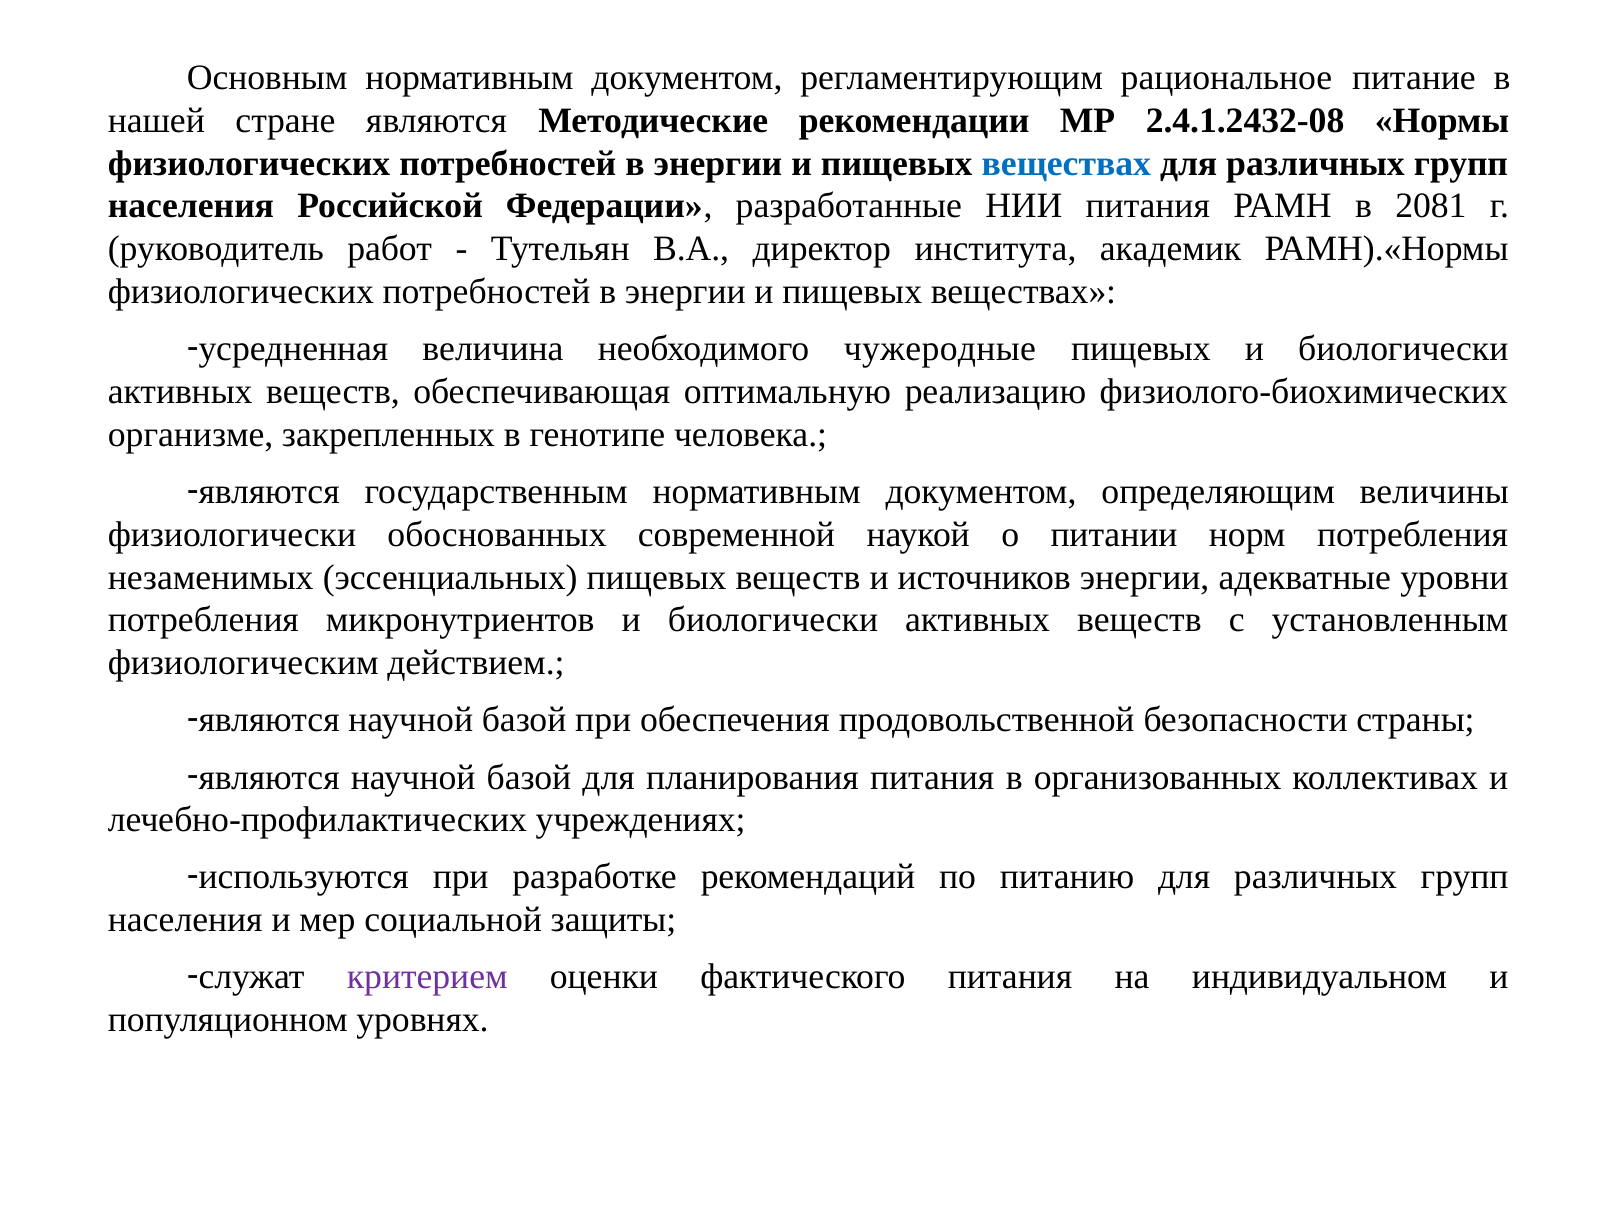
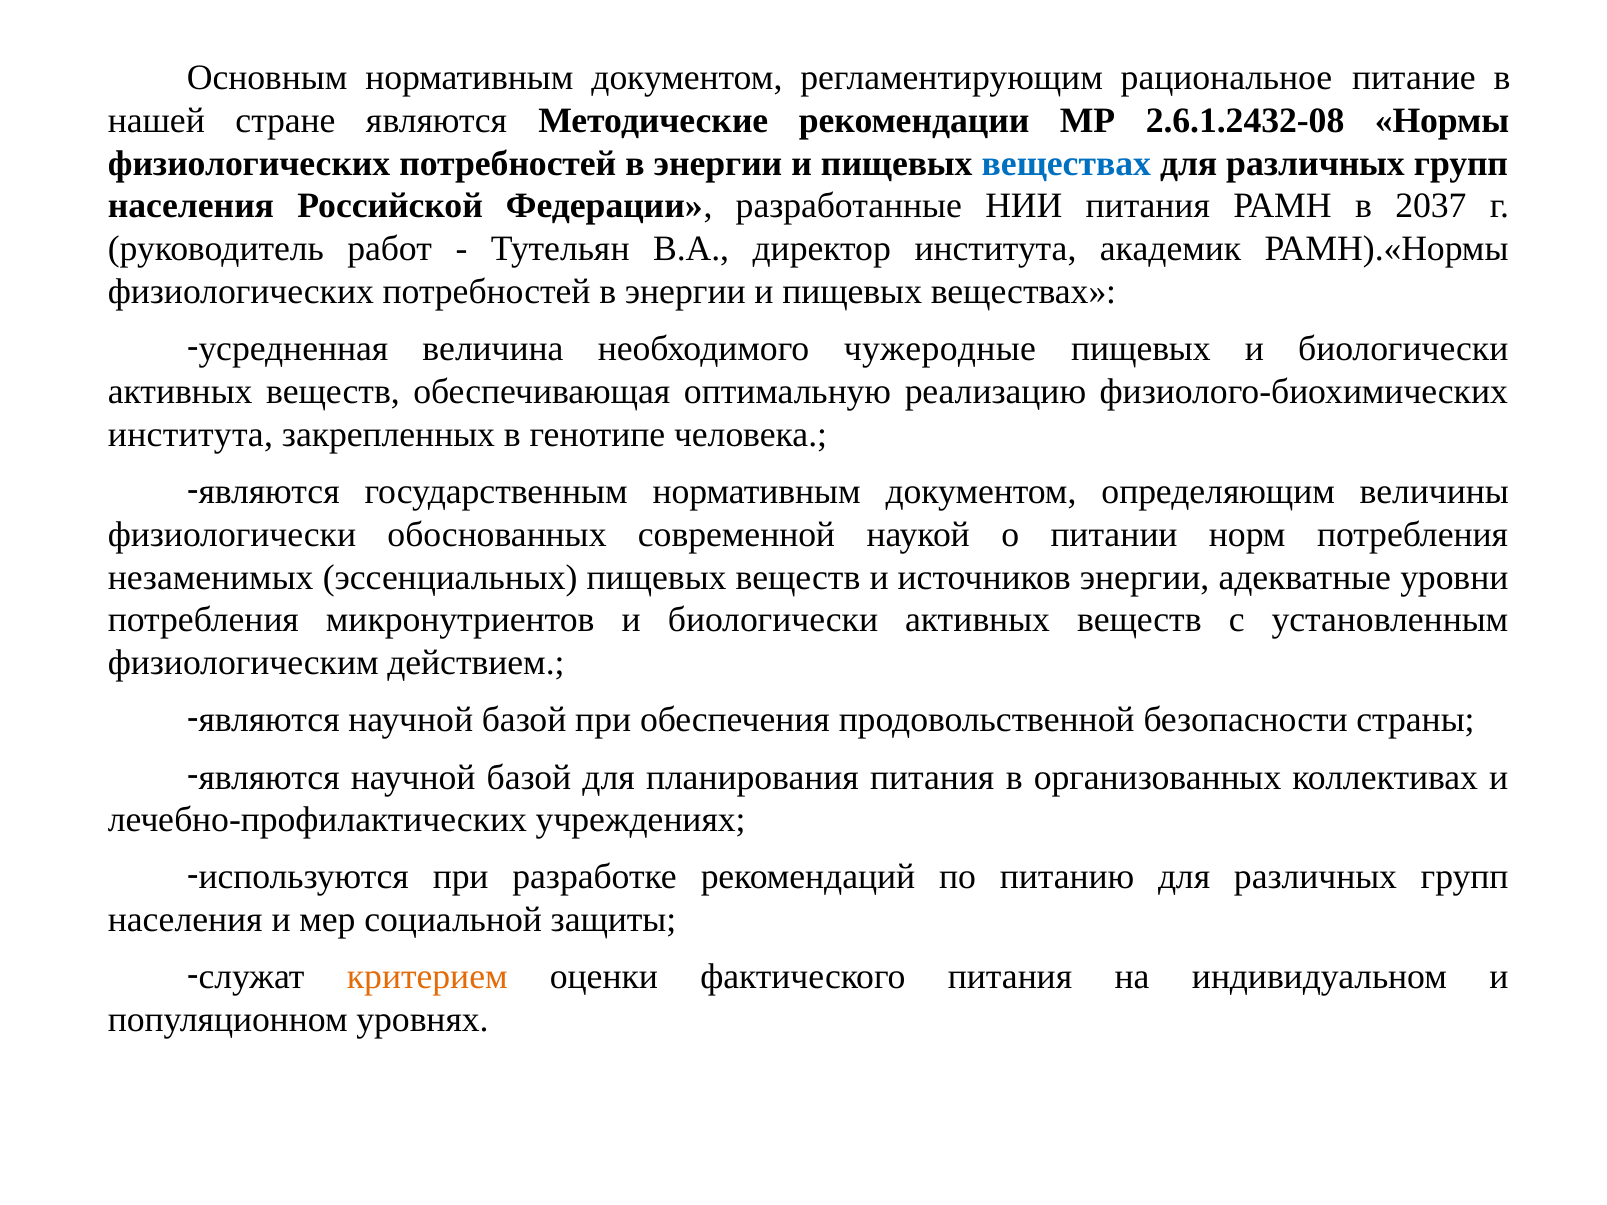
2.4.1.2432-08: 2.4.1.2432-08 -> 2.6.1.2432-08 (1245, 121)
2081: 2081 -> 2037 (1431, 206)
организме: организме -> института (190, 435)
критерием colour: purple -> orange (427, 977)
